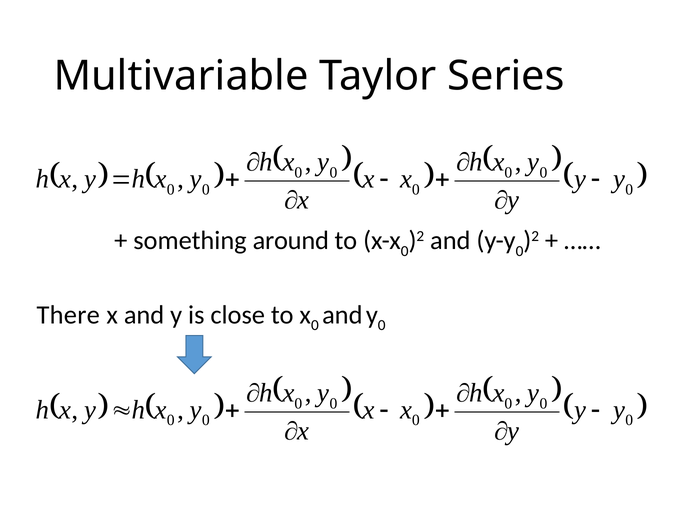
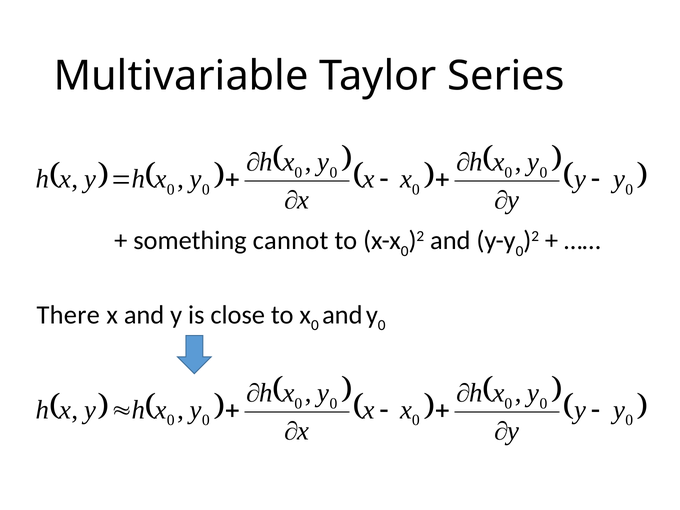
around: around -> cannot (291, 241)
